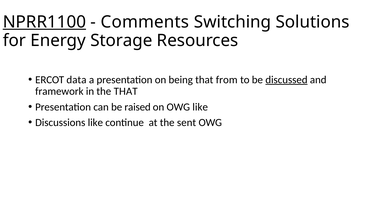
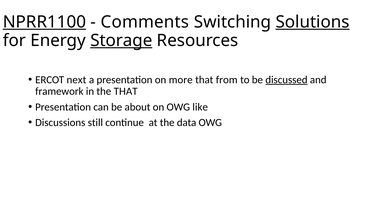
Solutions underline: none -> present (313, 22)
Storage underline: none -> present (121, 40)
data: data -> next (76, 80)
being: being -> more (181, 80)
raised: raised -> about (138, 107)
Discussions like: like -> still (95, 122)
sent: sent -> data (187, 122)
